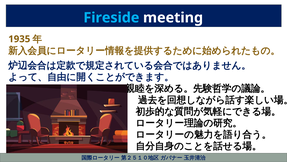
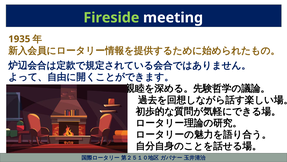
Fireside colour: light blue -> light green (111, 18)
